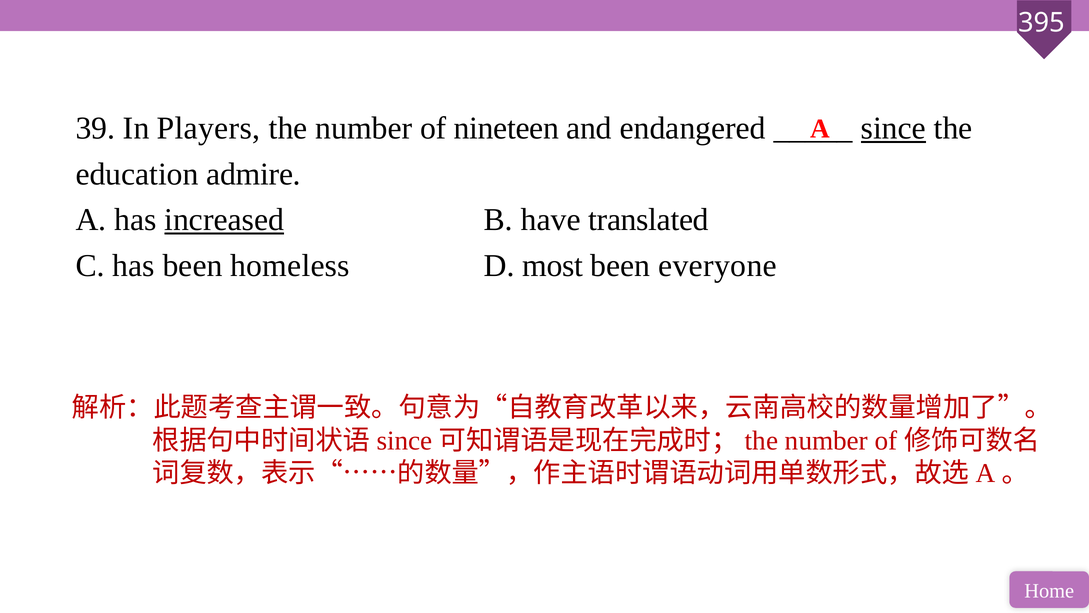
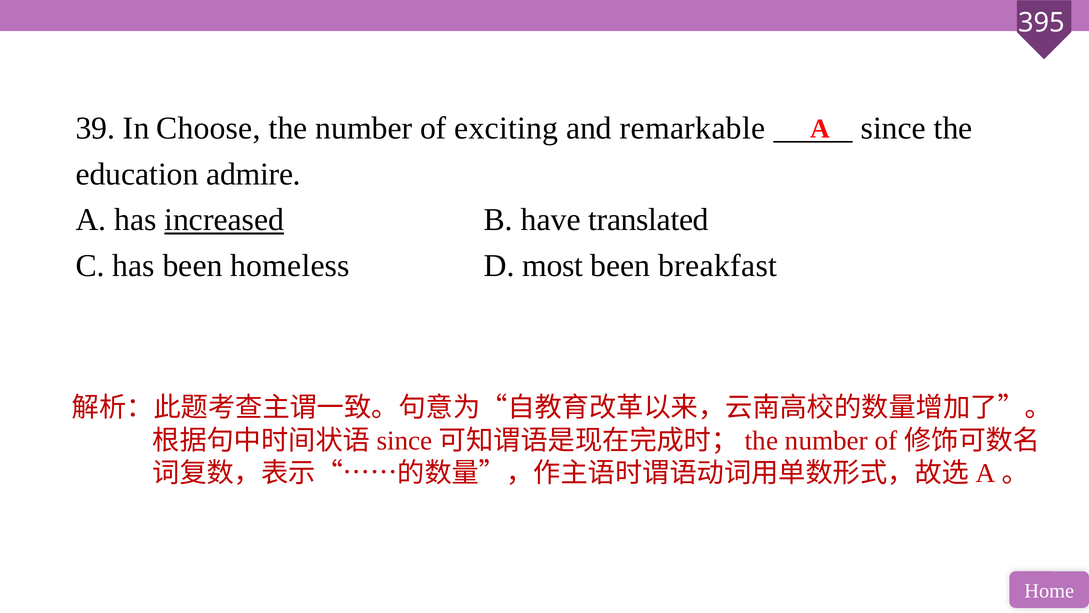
Players: Players -> Choose (208, 128)
nineteen: nineteen -> exciting (506, 128)
endangered: endangered -> remarkable (693, 128)
since underline: present -> none (893, 128)
everyone: everyone -> breakfast (718, 265)
